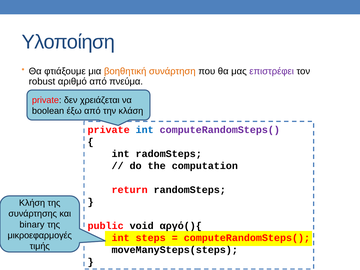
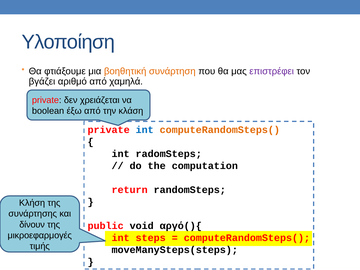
robust: robust -> βγάζει (42, 81)
πνεύμα: πνεύμα -> χαμηλά (126, 81)
computeRandomSteps( colour: purple -> orange (220, 130)
binary: binary -> δίνουν (32, 225)
